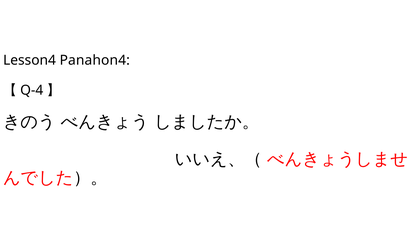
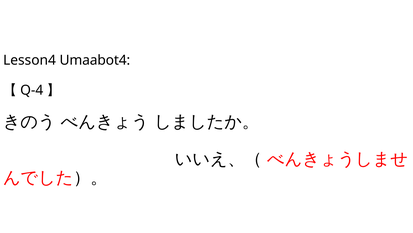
Panahon4: Panahon4 -> Umaabot4 (95, 60)
